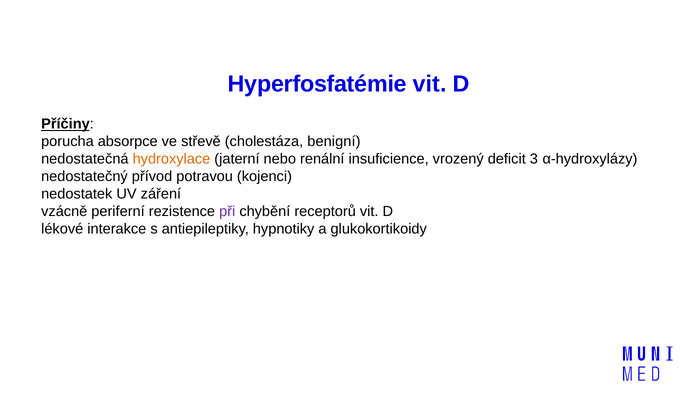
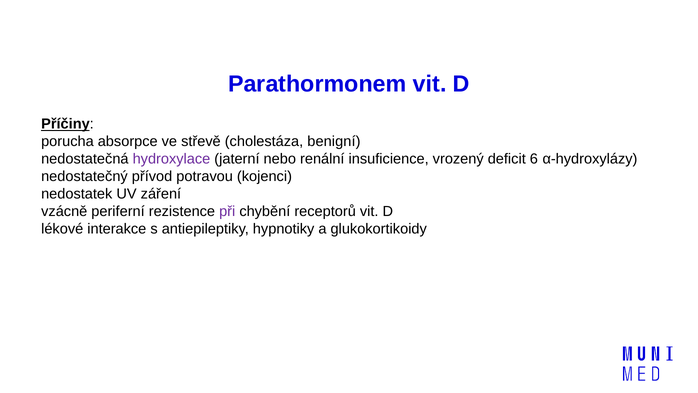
Hyperfosfatémie: Hyperfosfatémie -> Parathormonem (317, 84)
hydroxylace colour: orange -> purple (171, 159)
3: 3 -> 6 (534, 159)
